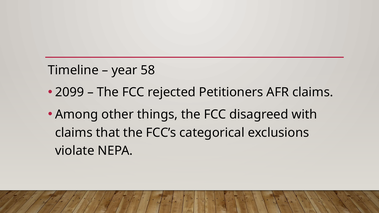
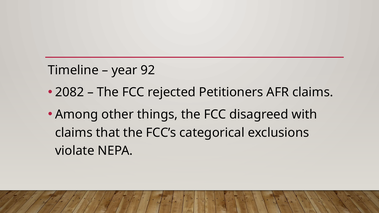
58: 58 -> 92 (148, 70)
2099: 2099 -> 2082 (70, 92)
